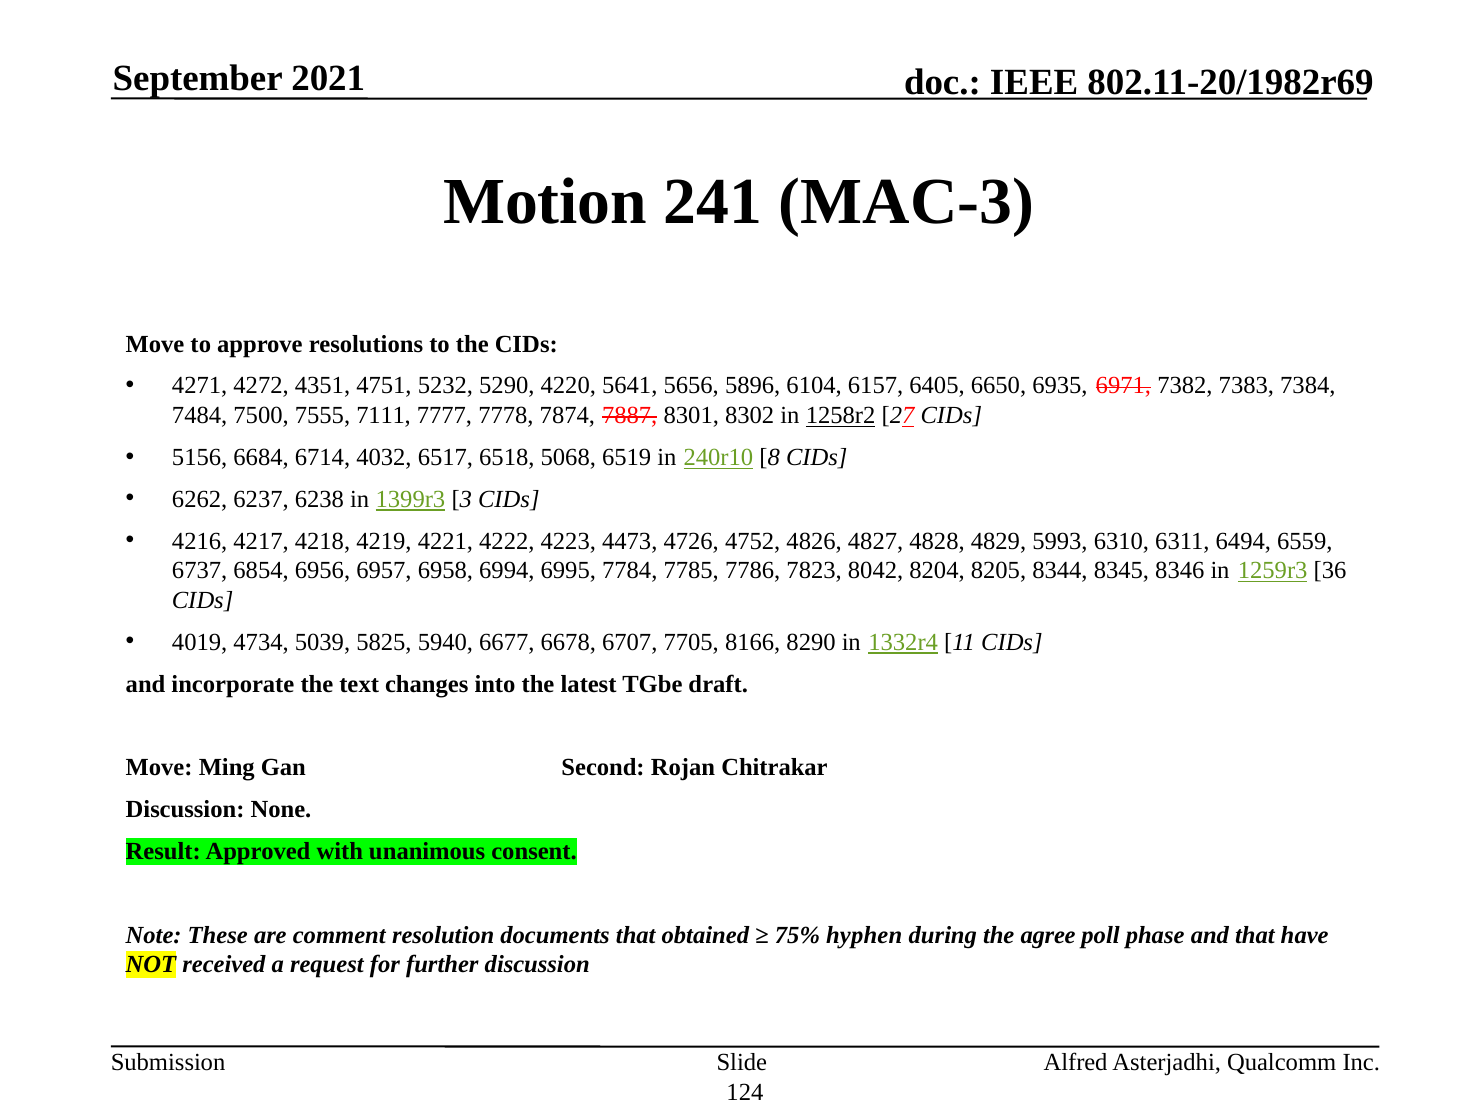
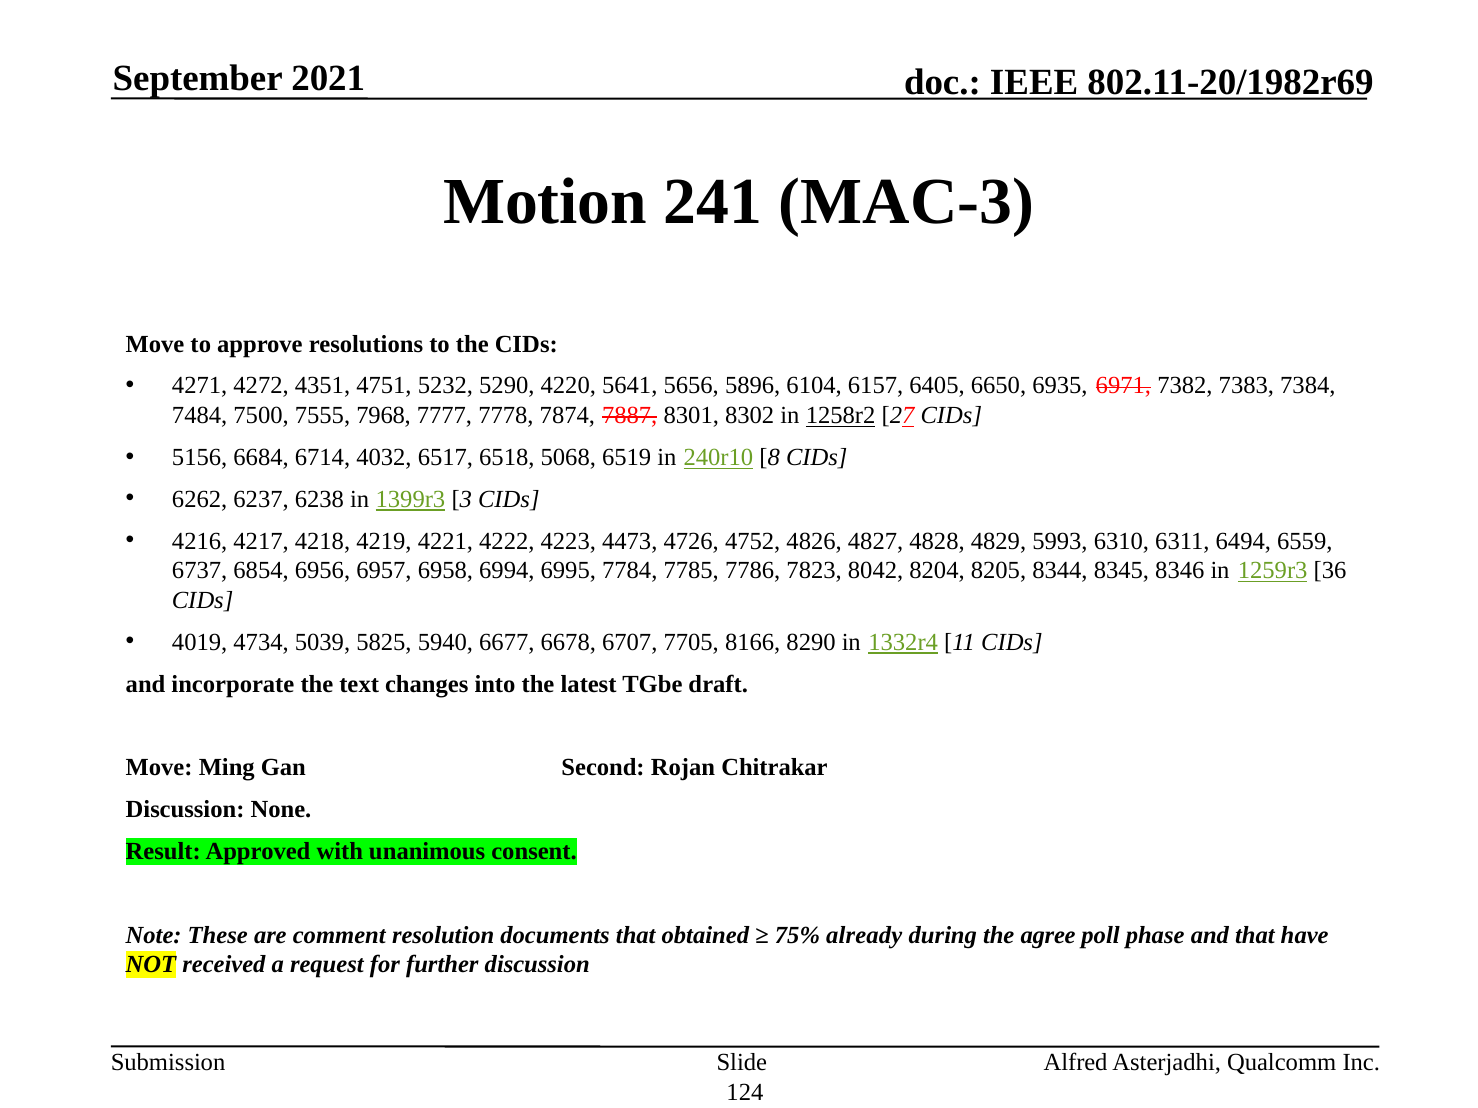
7111: 7111 -> 7968 (384, 416)
hyphen: hyphen -> already (864, 936)
